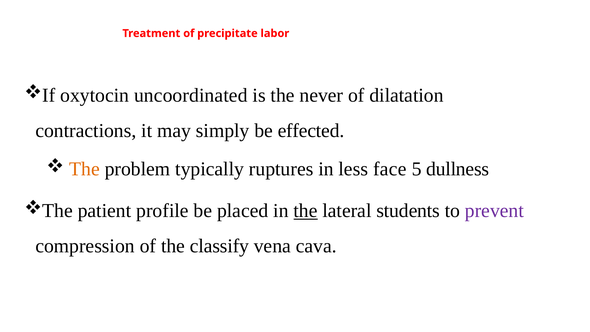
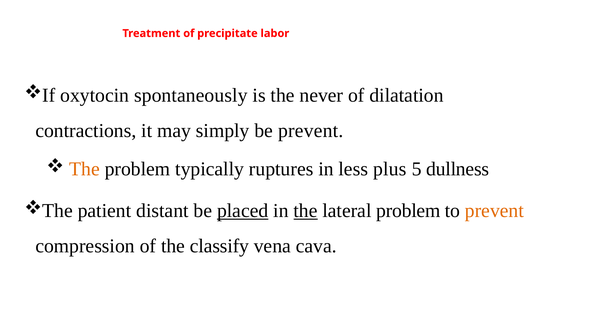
uncoordinated: uncoordinated -> spontaneously (191, 95)
be effected: effected -> prevent (311, 131)
face: face -> plus (390, 169)
profile: profile -> distant (162, 211)
placed underline: none -> present (243, 211)
lateral students: students -> problem (408, 211)
prevent colour: purple -> orange (494, 211)
